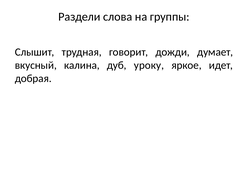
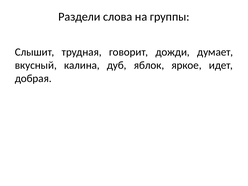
уроку: уроку -> яблок (149, 65)
